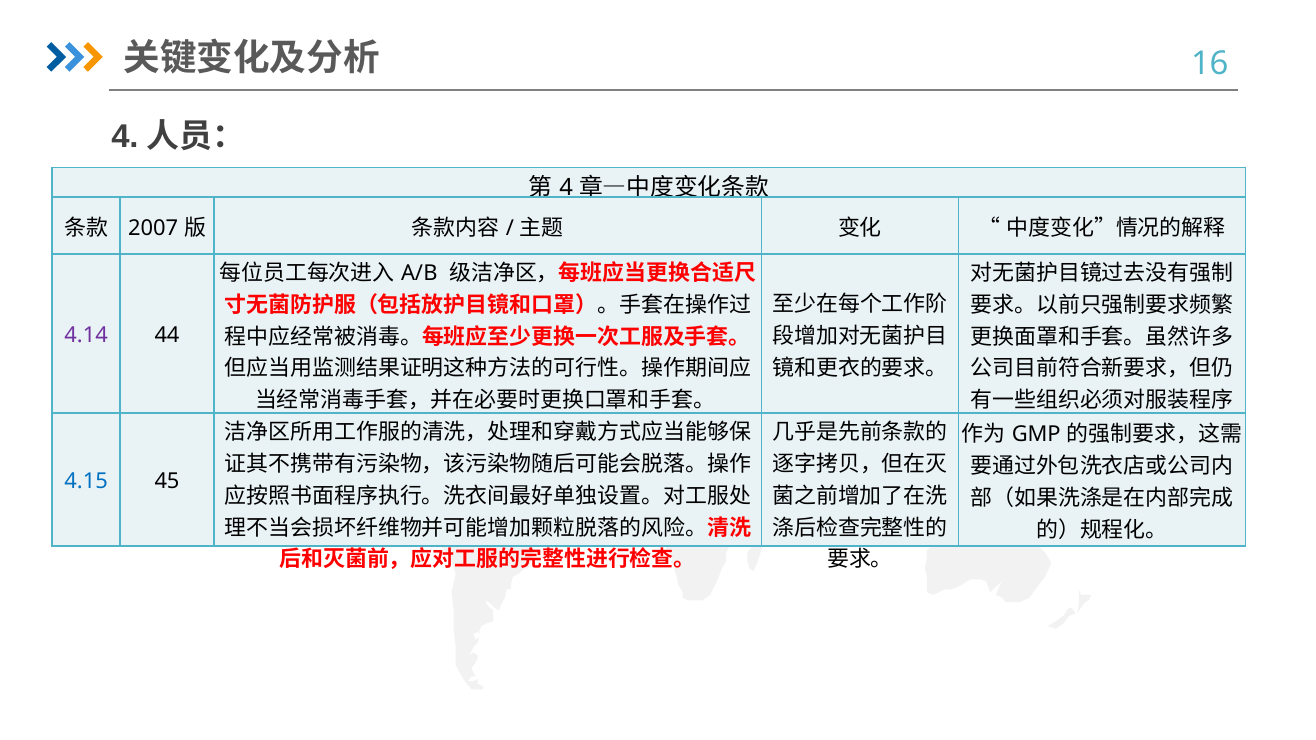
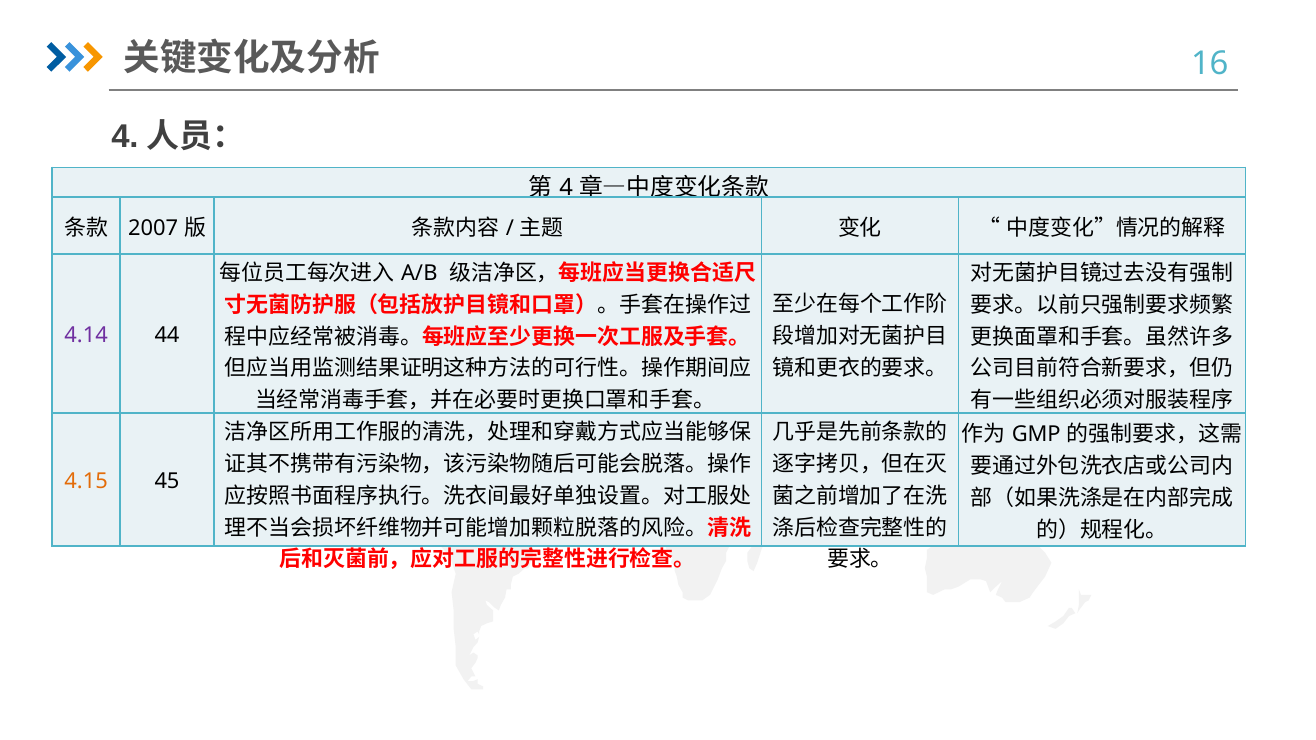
4.15 colour: blue -> orange (86, 482)
